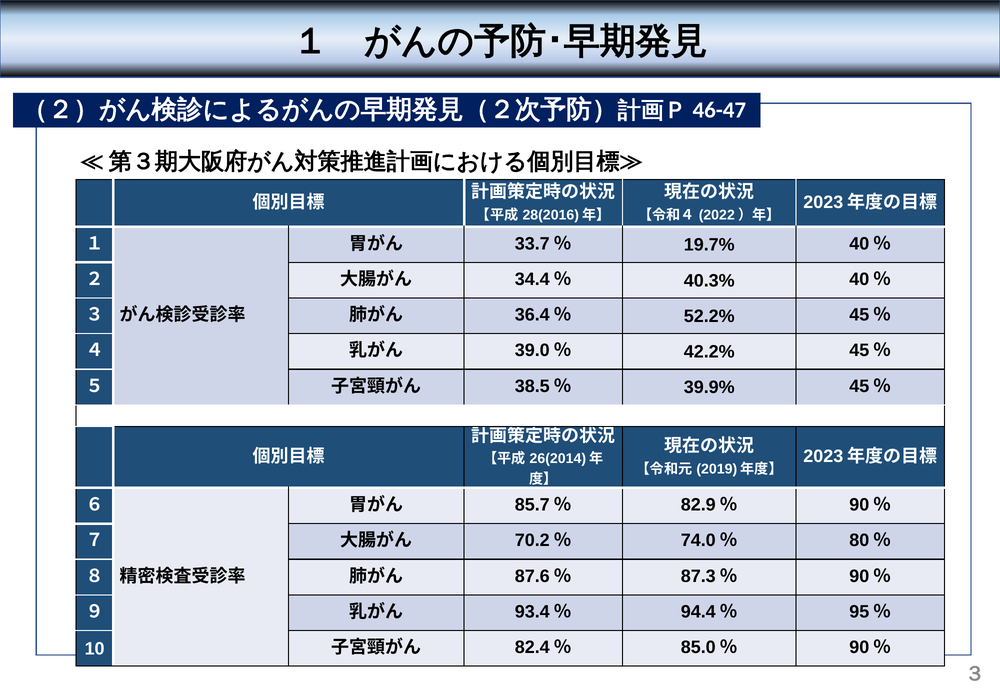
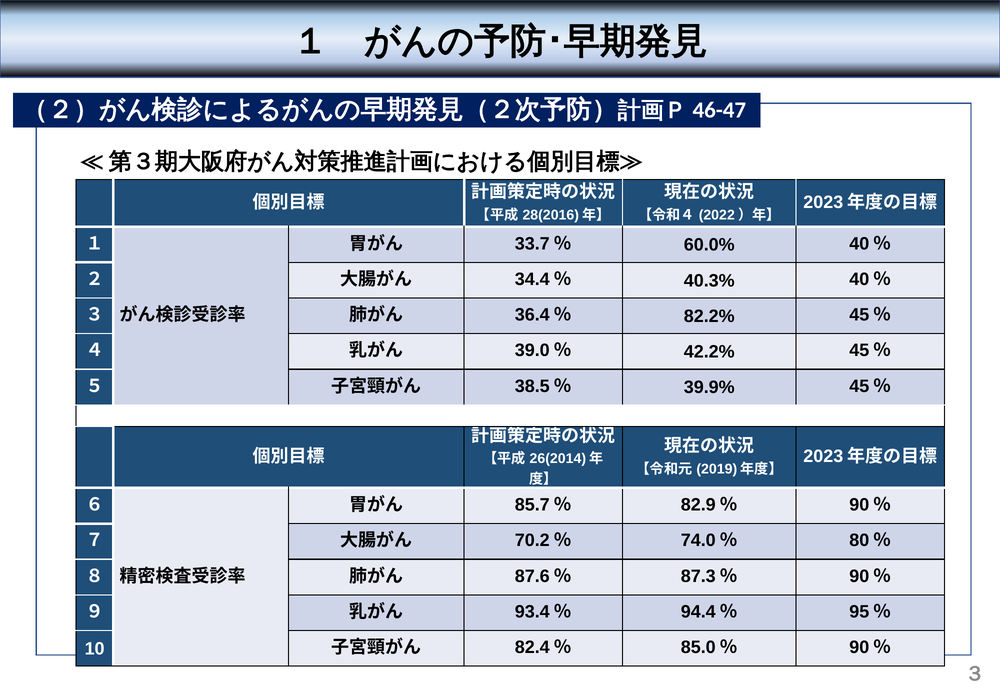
19.7%: 19.7% -> 60.0% (709, 245)
52.2%: 52.2% -> 82.2% (709, 316)
